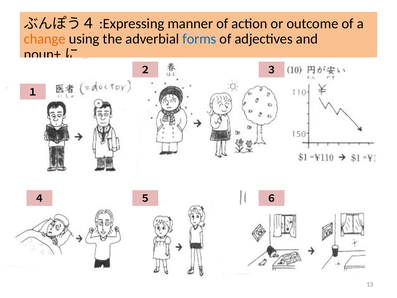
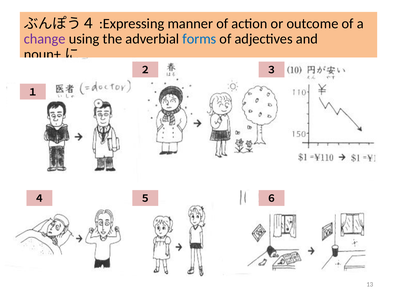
change colour: orange -> purple (45, 39)
